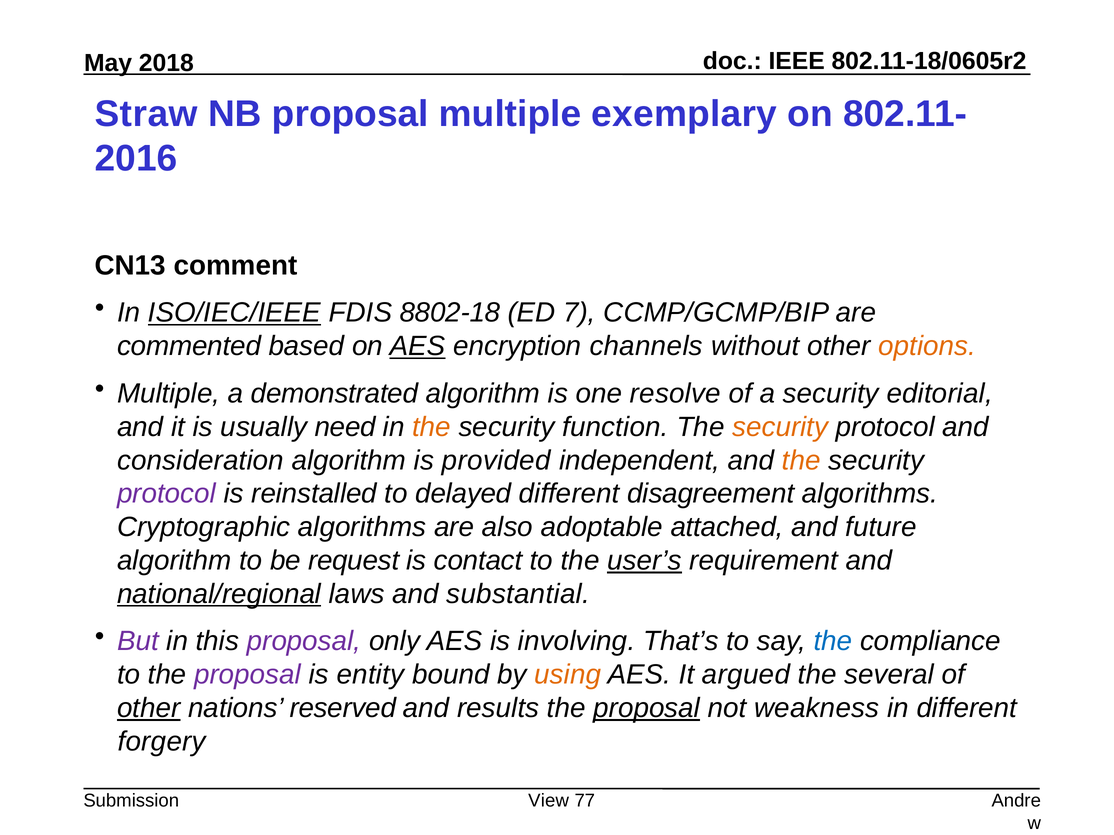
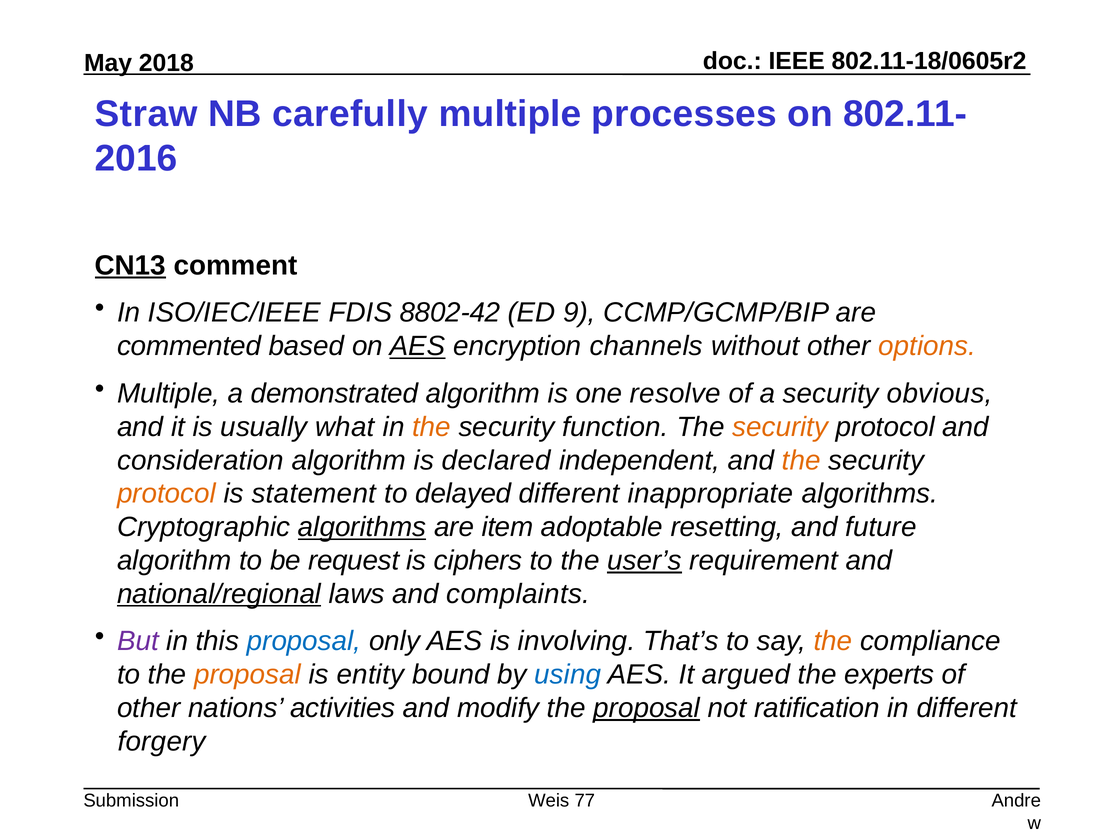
NB proposal: proposal -> carefully (350, 114)
exemplary: exemplary -> processes (684, 114)
CN13 underline: none -> present (130, 266)
ISO/IEC/IEEE underline: present -> none (234, 313)
8802-18: 8802-18 -> 8802-42 (450, 313)
7: 7 -> 9 (579, 313)
editorial: editorial -> obvious (940, 394)
need: need -> what (345, 427)
provided: provided -> declared (496, 461)
protocol colour: purple -> orange (166, 494)
reinstalled: reinstalled -> statement (314, 494)
disagreement: disagreement -> inappropriate (710, 494)
algorithms underline: none -> present (362, 527)
also: also -> item (508, 527)
attached: attached -> resetting (727, 527)
contact: contact -> ciphers (478, 561)
substantial: substantial -> complaints (518, 594)
proposal colour: purple -> blue (304, 642)
the colour: blue -> orange (833, 642)
proposal colour: purple -> orange (248, 675)
using colour: orange -> blue (568, 675)
several: several -> experts (889, 675)
other underline: present -> none (149, 709)
reserved: reserved -> activities (343, 709)
results: results -> modify (498, 709)
weakness: weakness -> ratification (817, 709)
View: View -> Weis (549, 801)
